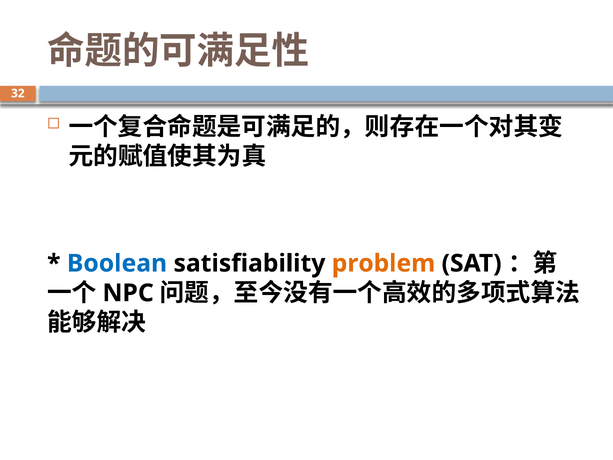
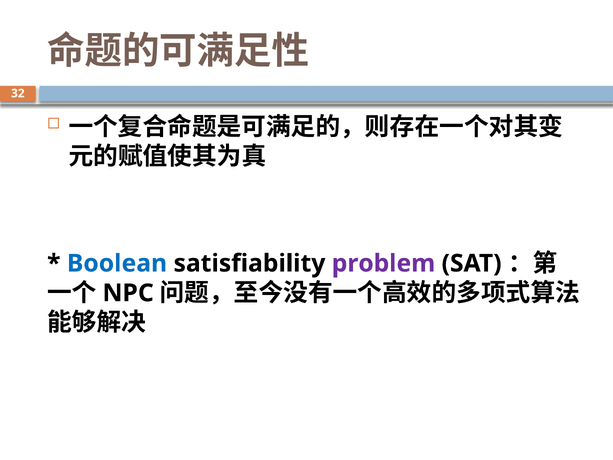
problem colour: orange -> purple (384, 263)
